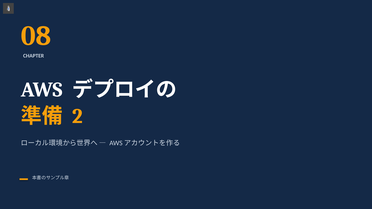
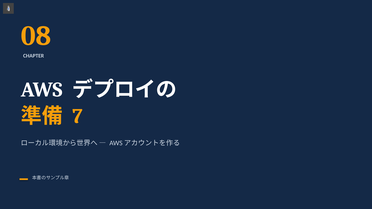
2: 2 -> 7 (77, 116)
